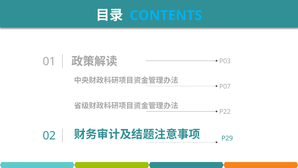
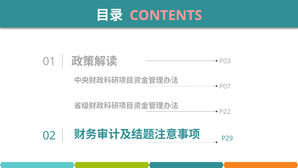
CONTENTS colour: light blue -> pink (166, 15)
